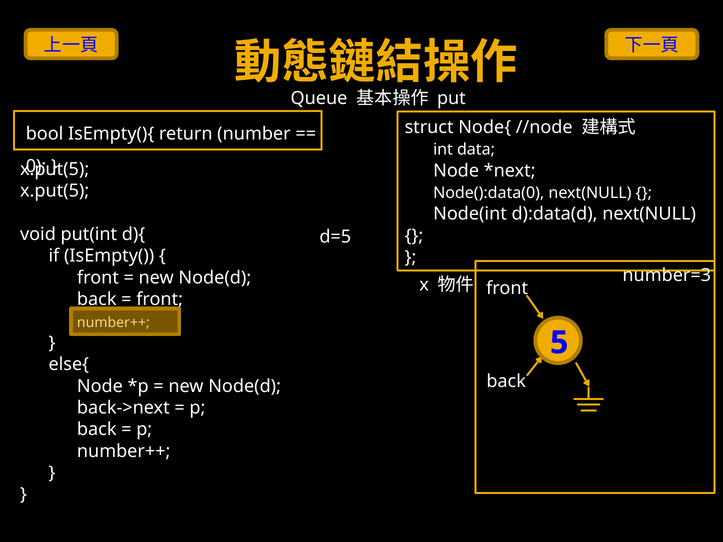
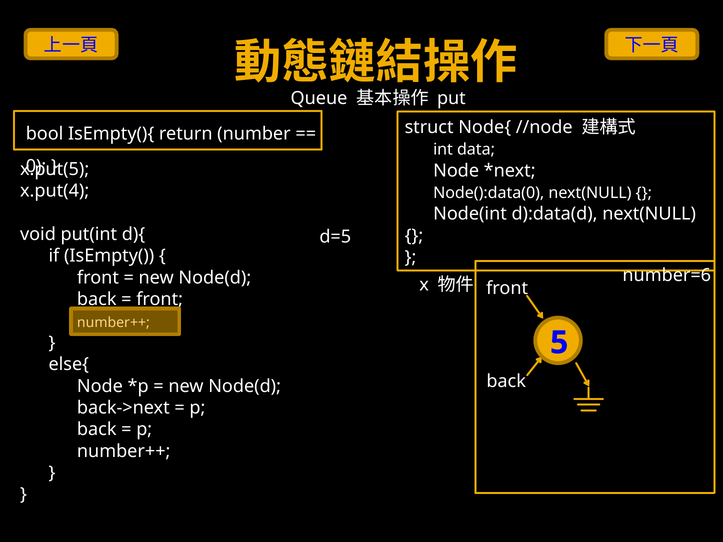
x.put(5: x.put(5 -> x.put(4 (55, 191)
number=3: number=3 -> number=6 (667, 275)
